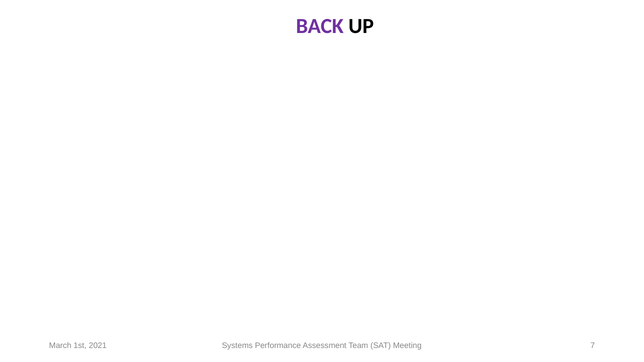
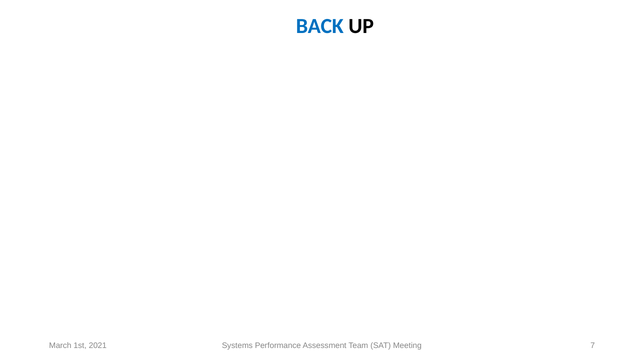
BACK colour: purple -> blue (320, 26)
